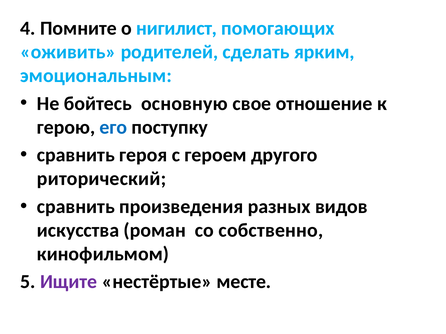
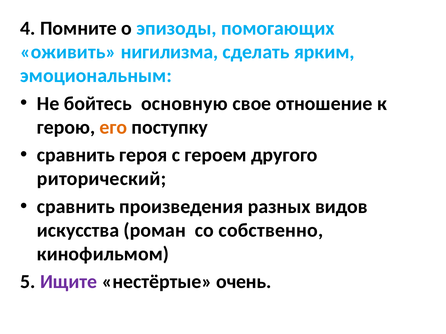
нигилист: нигилист -> эпизоды (177, 28)
родителей: родителей -> нигилизма (169, 52)
его colour: blue -> orange (113, 127)
месте: месте -> очень (244, 282)
